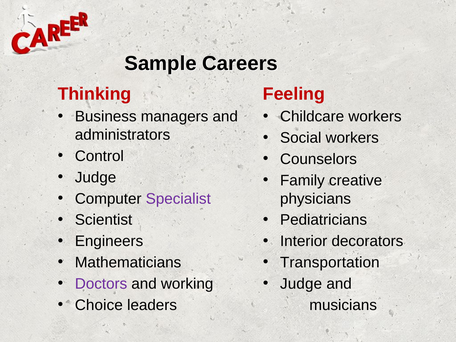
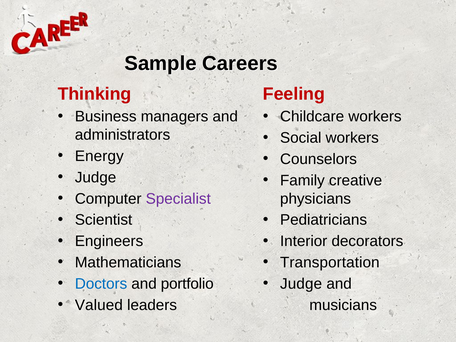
Control: Control -> Energy (99, 156)
Doctors colour: purple -> blue (101, 284)
working: working -> portfolio (187, 284)
Choice: Choice -> Valued (99, 305)
